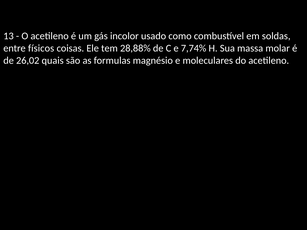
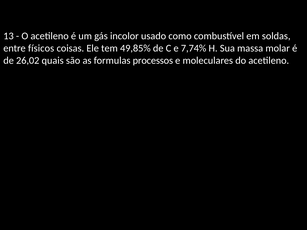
28,88%: 28,88% -> 49,85% (135, 48)
magnésio: magnésio -> processos (153, 61)
